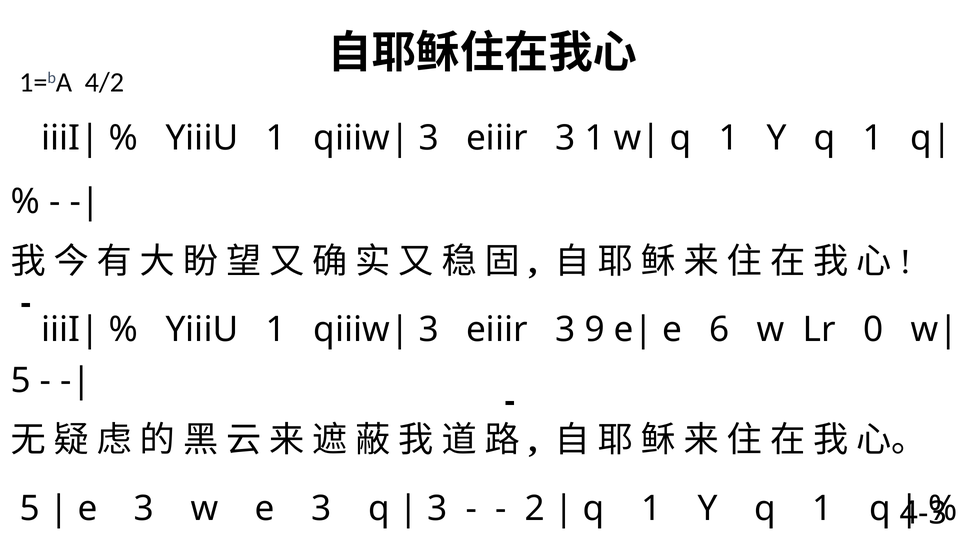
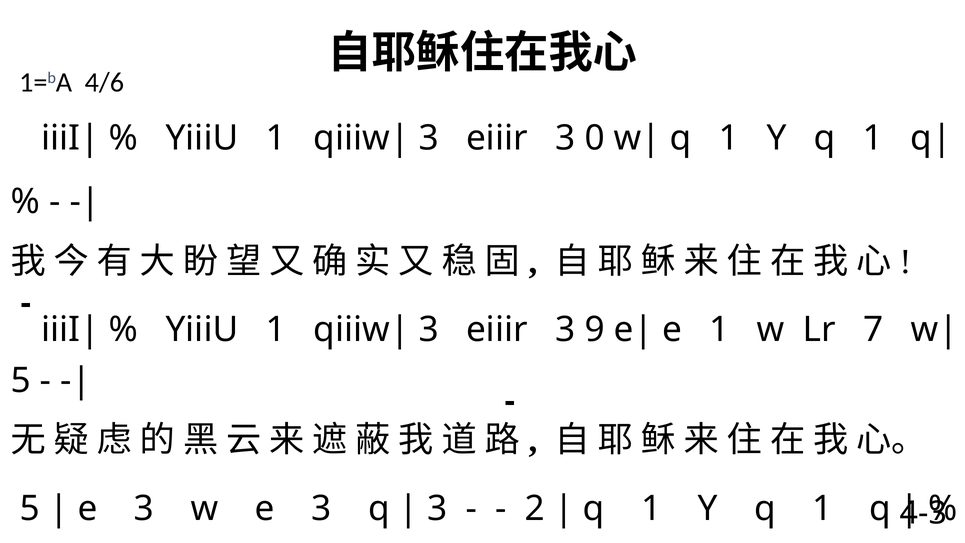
4/2: 4/2 -> 4/6 (104, 82)
3 1: 1 -> 0 (595, 138)
e 6: 6 -> 1 (719, 330)
0: 0 -> 7 (873, 330)
